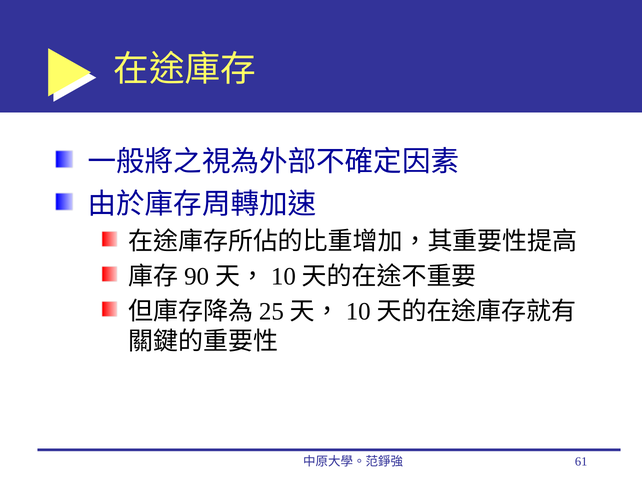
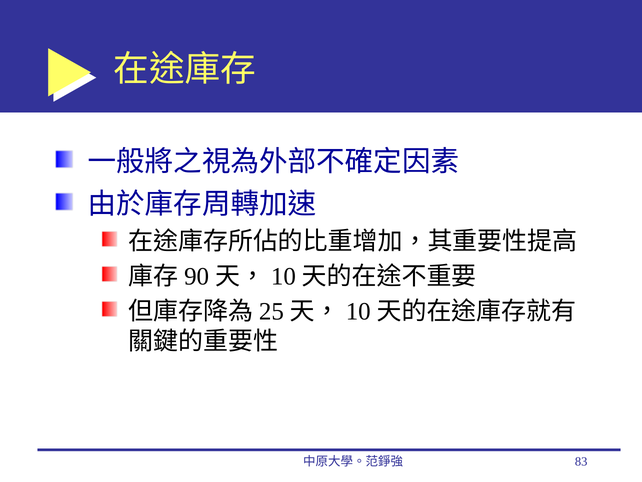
61: 61 -> 83 (581, 461)
